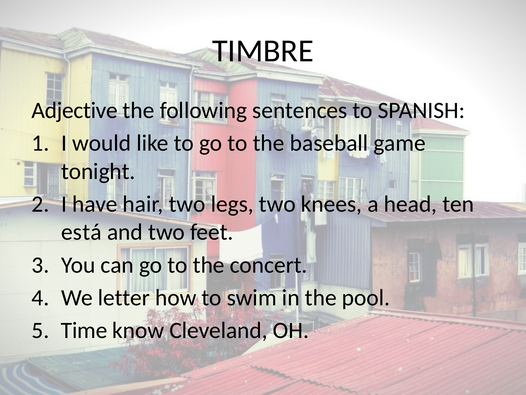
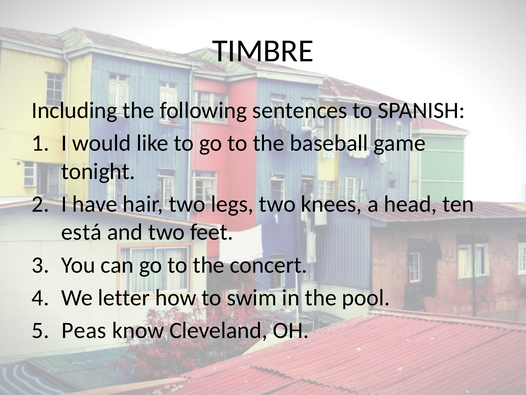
Adjective: Adjective -> Including (75, 110)
Time: Time -> Peas (84, 330)
